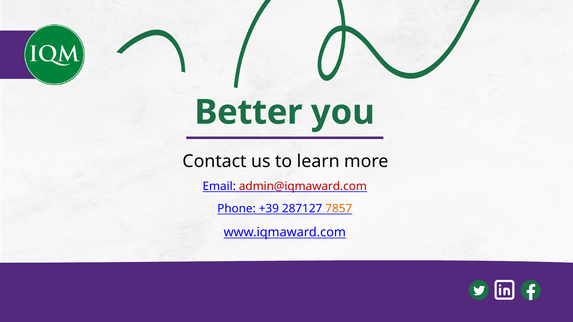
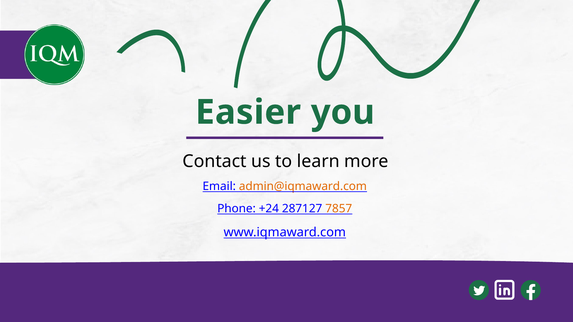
Better: Better -> Easier (248, 112)
admin@iqmaward.com colour: red -> orange (303, 187)
+39: +39 -> +24 (269, 209)
